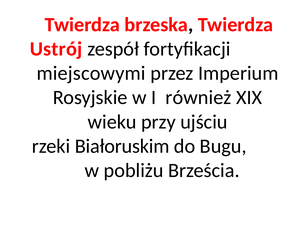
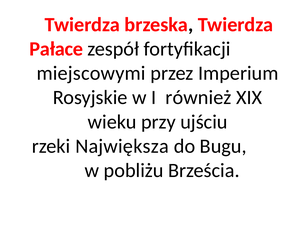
Ustrój: Ustrój -> Pałace (56, 49)
Białoruskim: Białoruskim -> Największa (122, 146)
